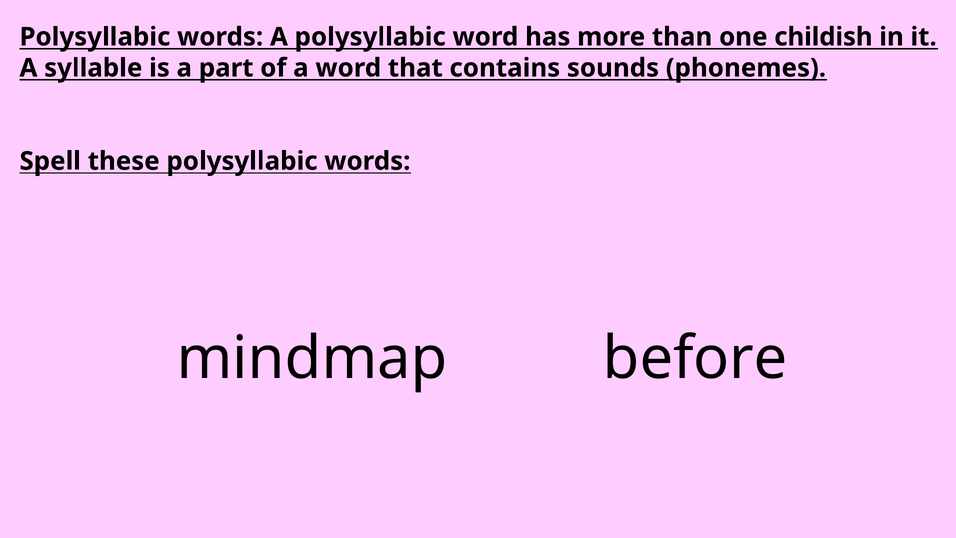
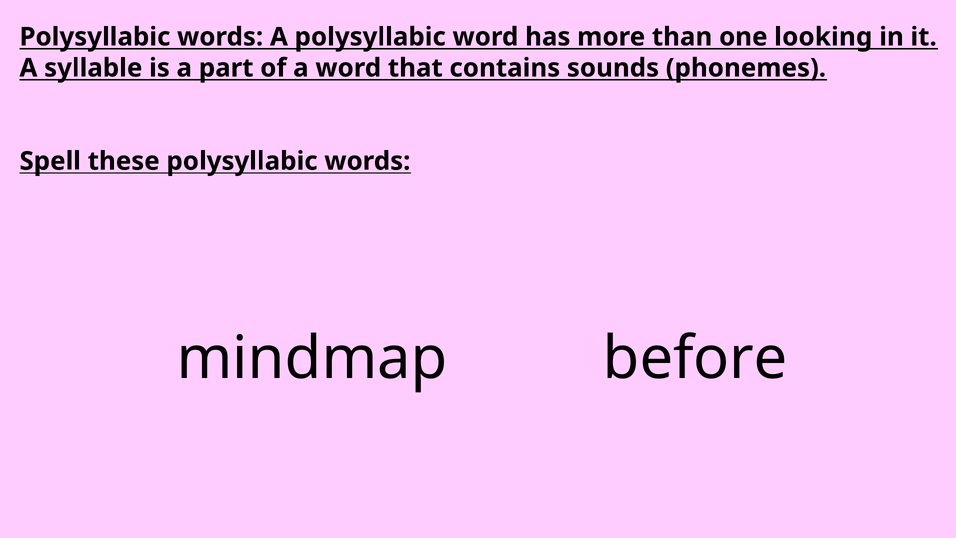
childish: childish -> looking (823, 37)
